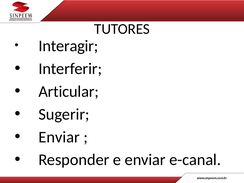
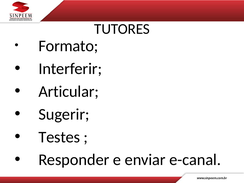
Interagir: Interagir -> Formato (68, 46)
Enviar: Enviar -> Testes (59, 137)
